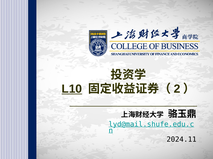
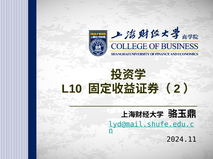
L10 underline: present -> none (72, 89)
